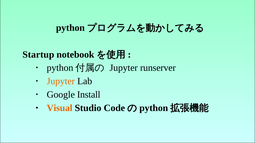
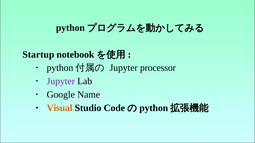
runserver: runserver -> processor (158, 68)
Jupyter colour: orange -> purple (61, 81)
Install: Install -> Name (89, 95)
